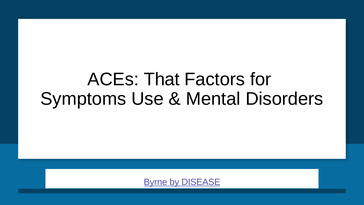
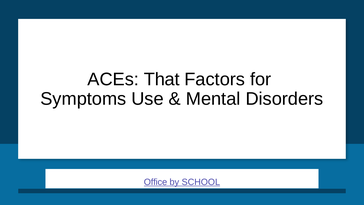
Byrne: Byrne -> Office (155, 182)
DISEASE: DISEASE -> SCHOOL (201, 182)
